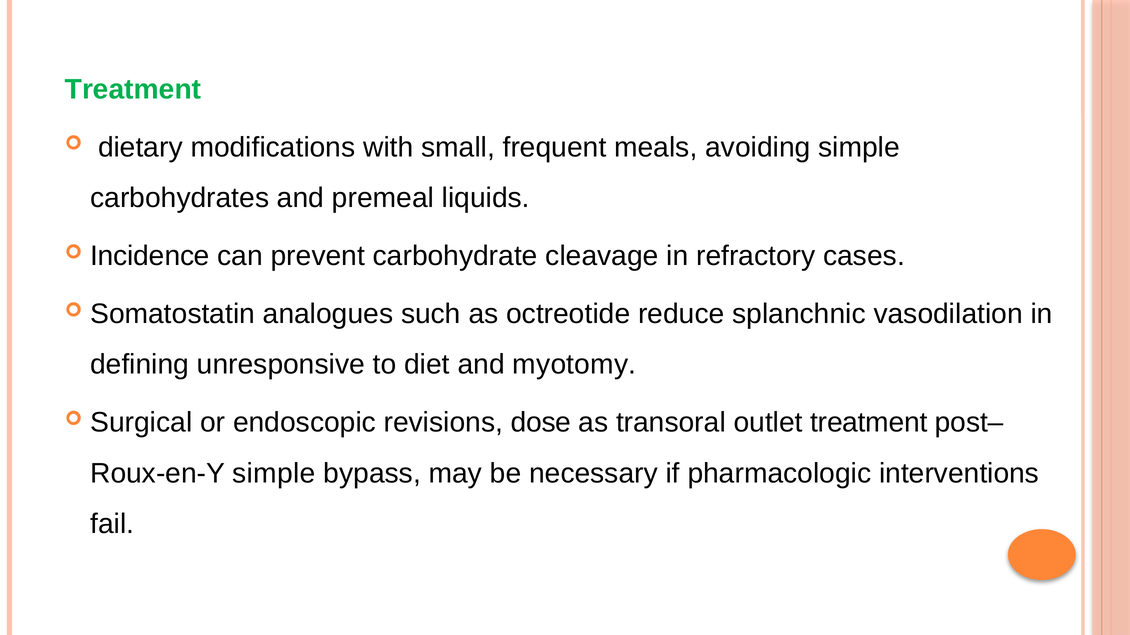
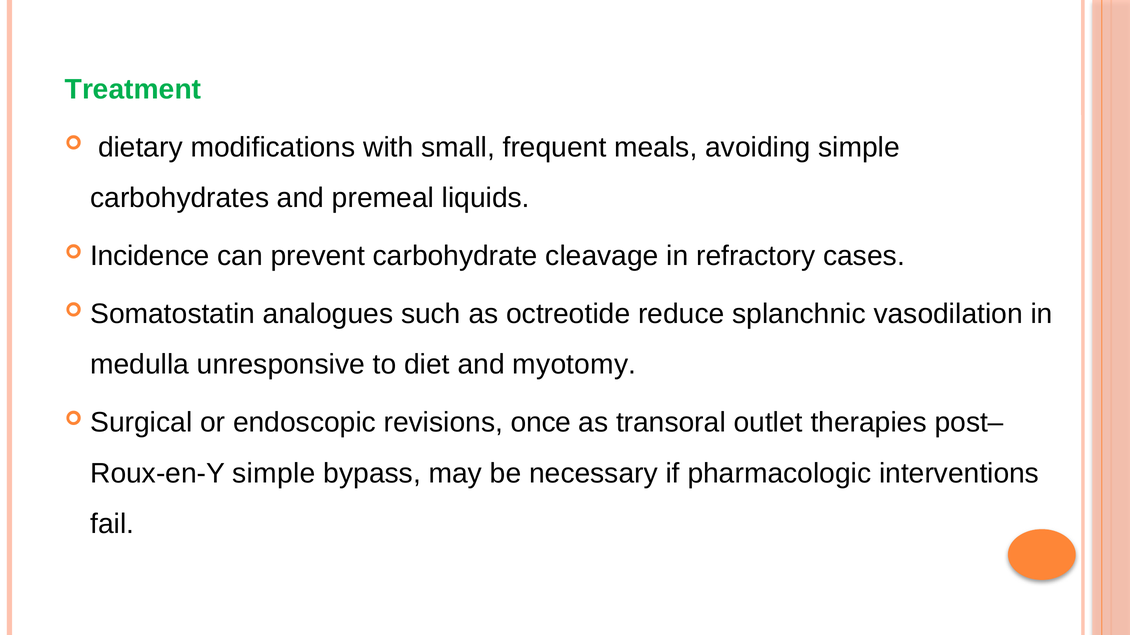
defining: defining -> medulla (140, 365)
dose: dose -> once (541, 423)
outlet treatment: treatment -> therapies (869, 423)
